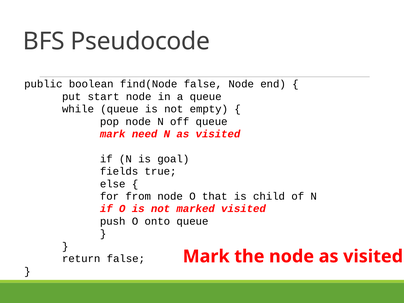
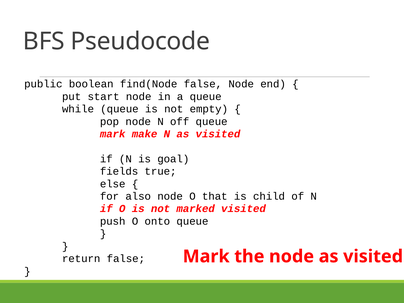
need: need -> make (145, 134)
from: from -> also (138, 196)
